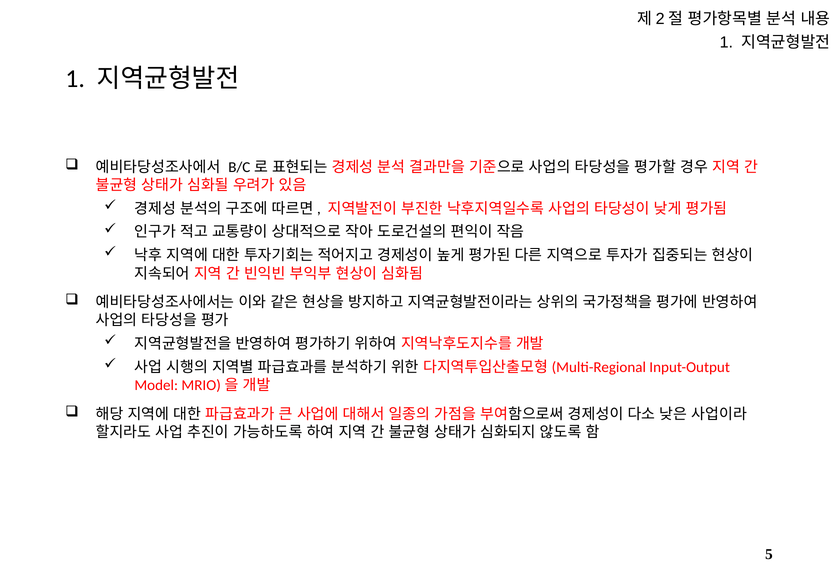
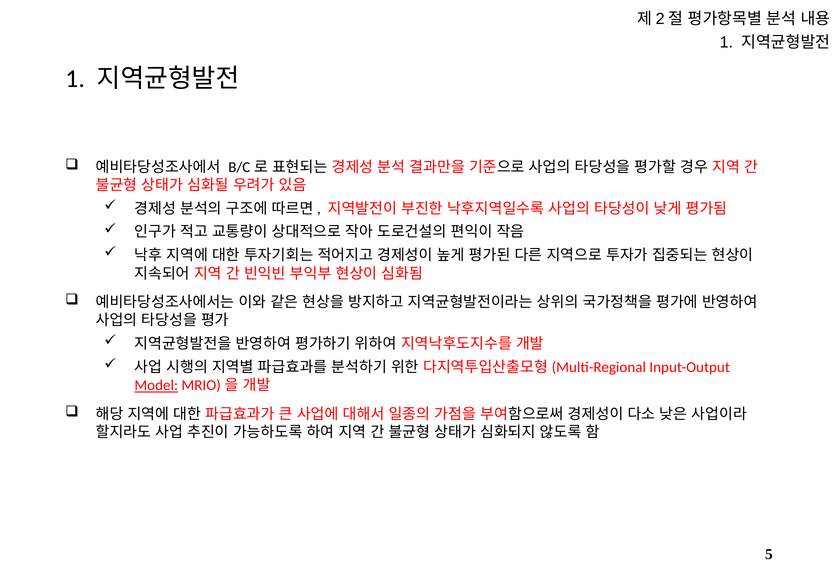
Model underline: none -> present (156, 386)
